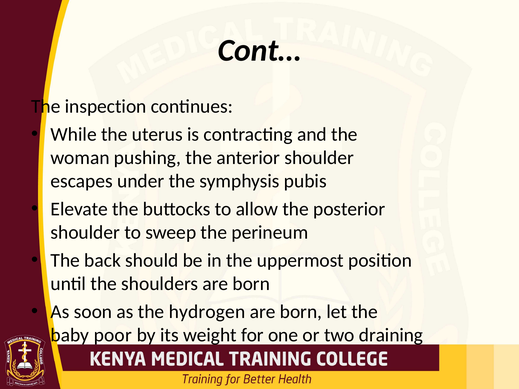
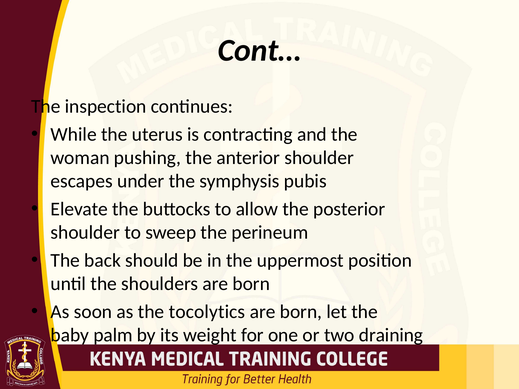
hydrogen: hydrogen -> tocolytics (207, 312)
poor: poor -> palm (113, 335)
